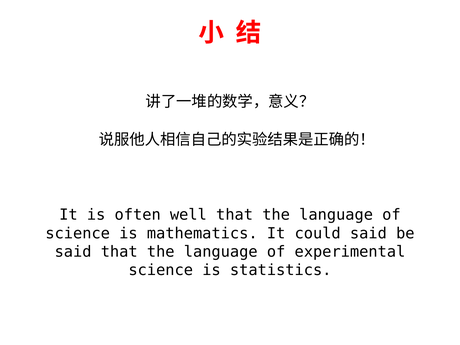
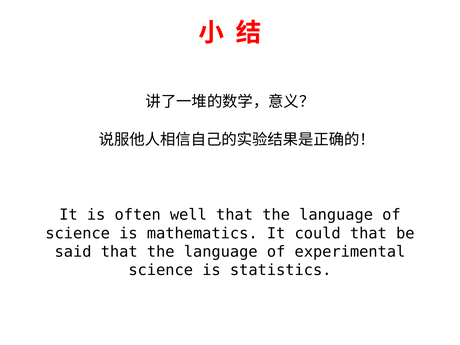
could said: said -> that (368, 233)
